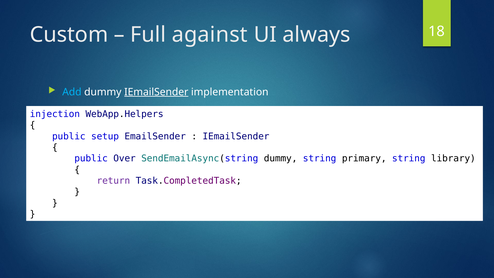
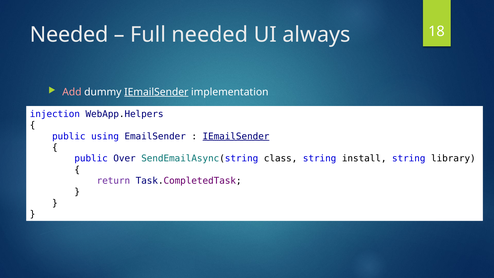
Custom: Custom -> Needed (69, 35)
Full against: against -> needed (210, 35)
Add colour: light blue -> pink (72, 92)
setup: setup -> using (105, 136)
IEmailSender underline: none -> present (236, 136)
SendEmailAsync(string dummy: dummy -> class (281, 158)
primary: primary -> install (364, 158)
